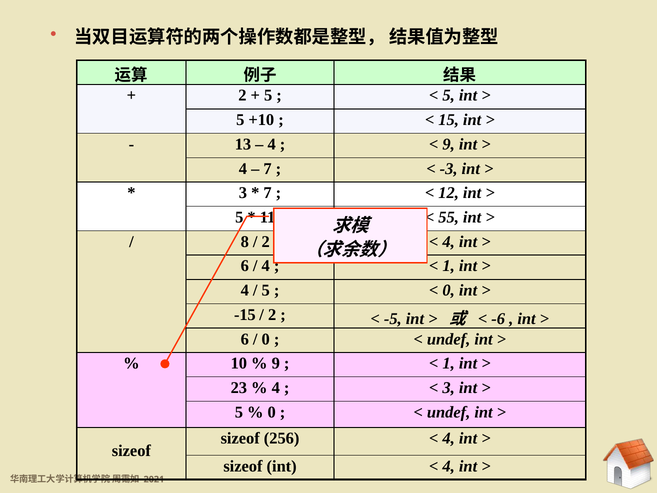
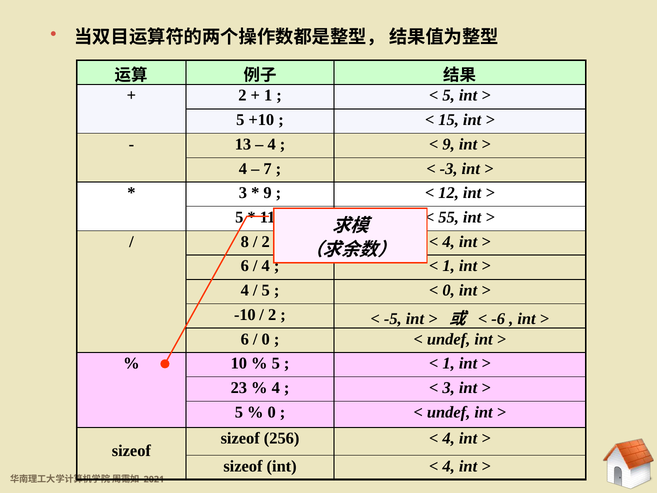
5: 5 -> 1 (268, 96)
7: 7 -> 9 (268, 193)
-15: -15 -> -10 (245, 315)
9: 9 -> 5 (276, 363)
